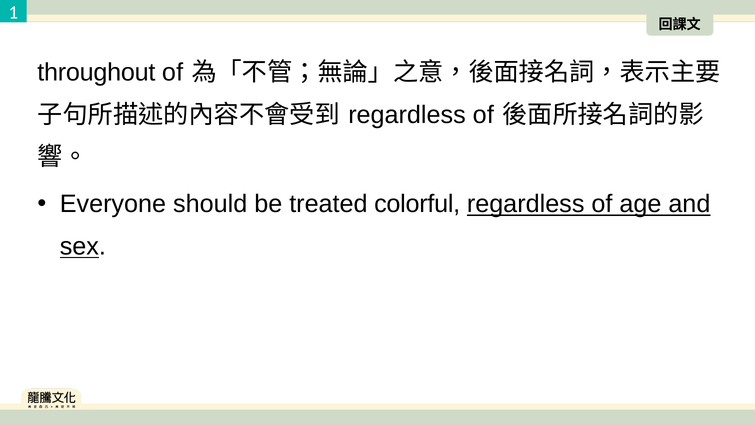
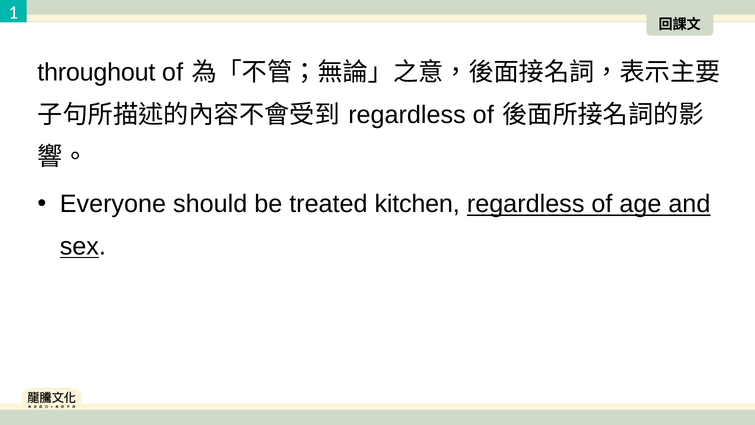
colorful: colorful -> kitchen (417, 204)
